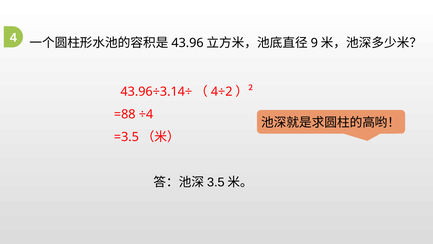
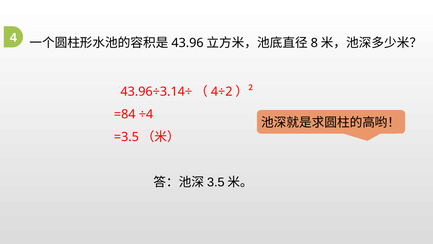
9: 9 -> 8 (314, 43)
=88: =88 -> =84 (125, 114)
